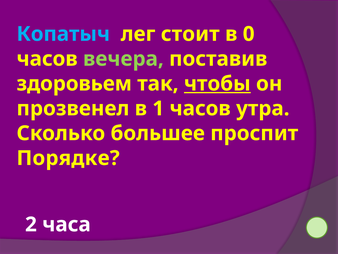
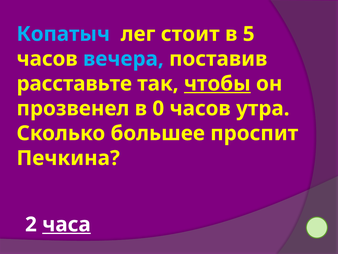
0: 0 -> 5 (249, 34)
вечера colour: light green -> light blue (123, 59)
здоровьем: здоровьем -> расставьте (74, 84)
1: 1 -> 0 (158, 108)
Порядке: Порядке -> Печкина (68, 158)
часа underline: none -> present (66, 224)
